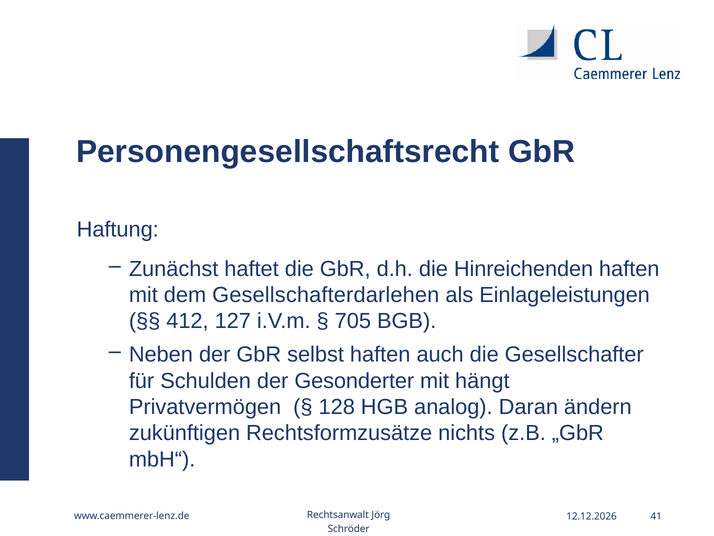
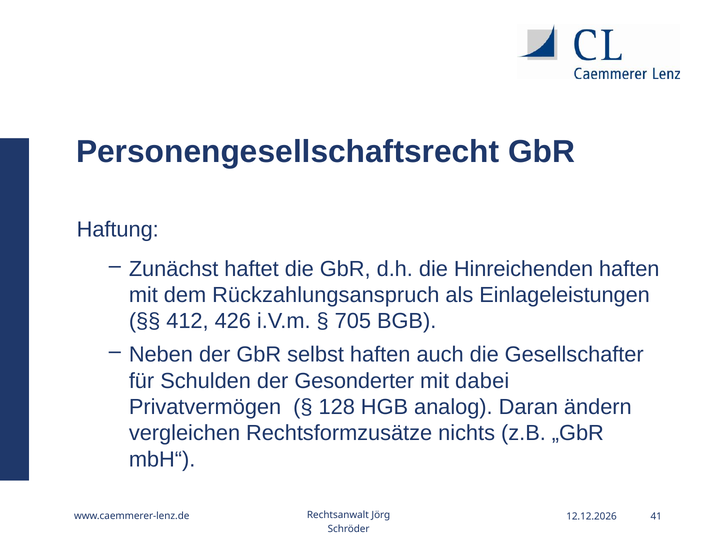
Gesellschafterdarlehen: Gesellschafterdarlehen -> Rückzahlungsanspruch (326, 295)
127: 127 -> 426 (233, 321)
hängt: hängt -> dabei (482, 380)
zukünftigen: zukünftigen -> vergleichen (185, 433)
